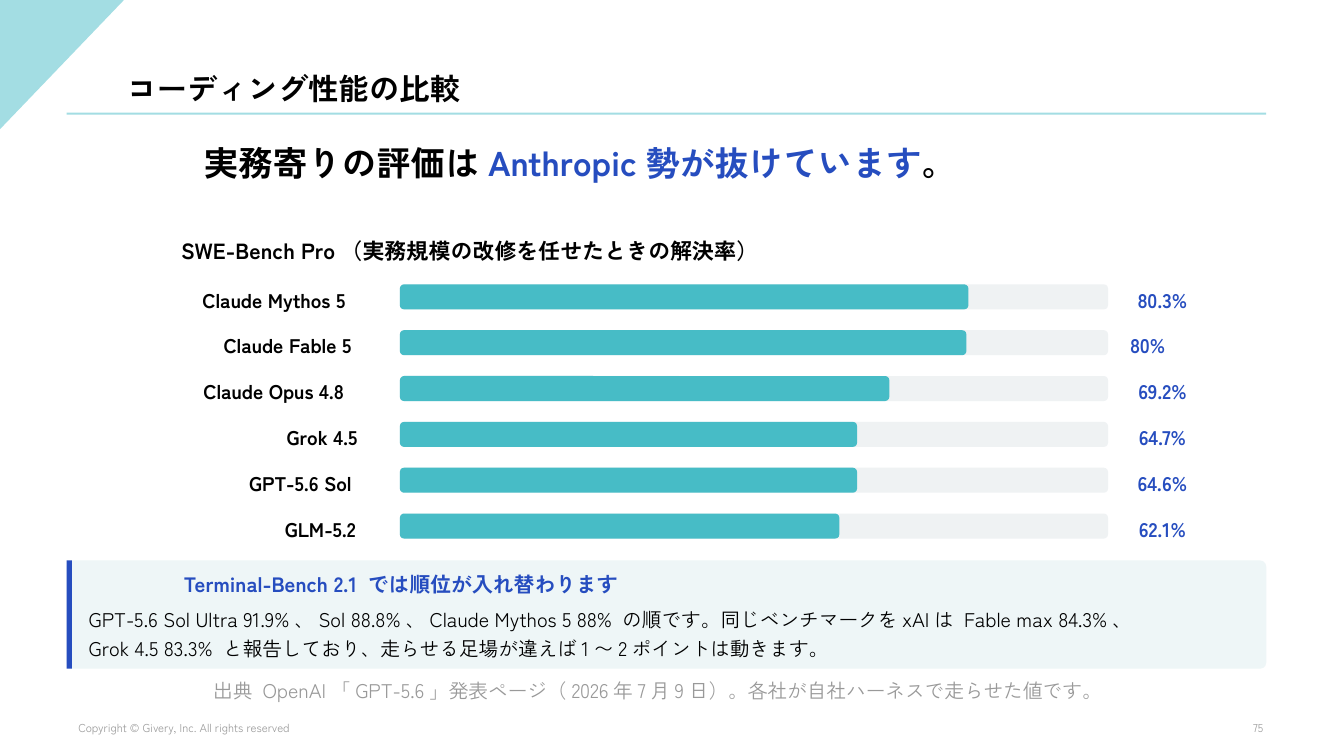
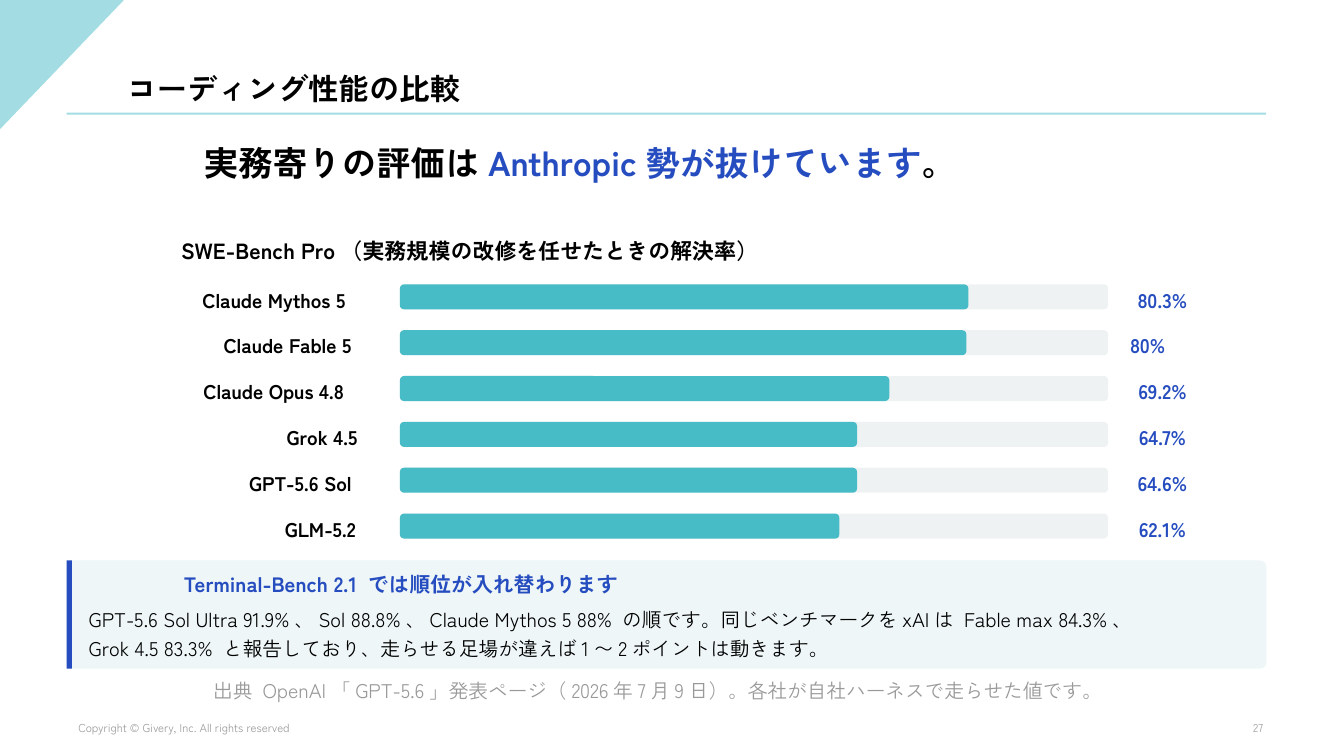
75: 75 -> 27 (1258, 729)
